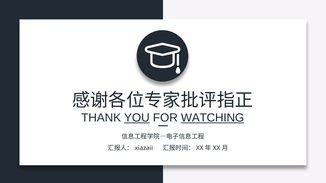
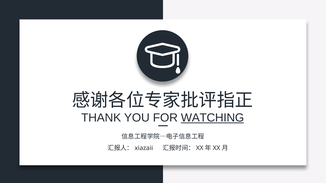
YOU underline: present -> none (137, 118)
